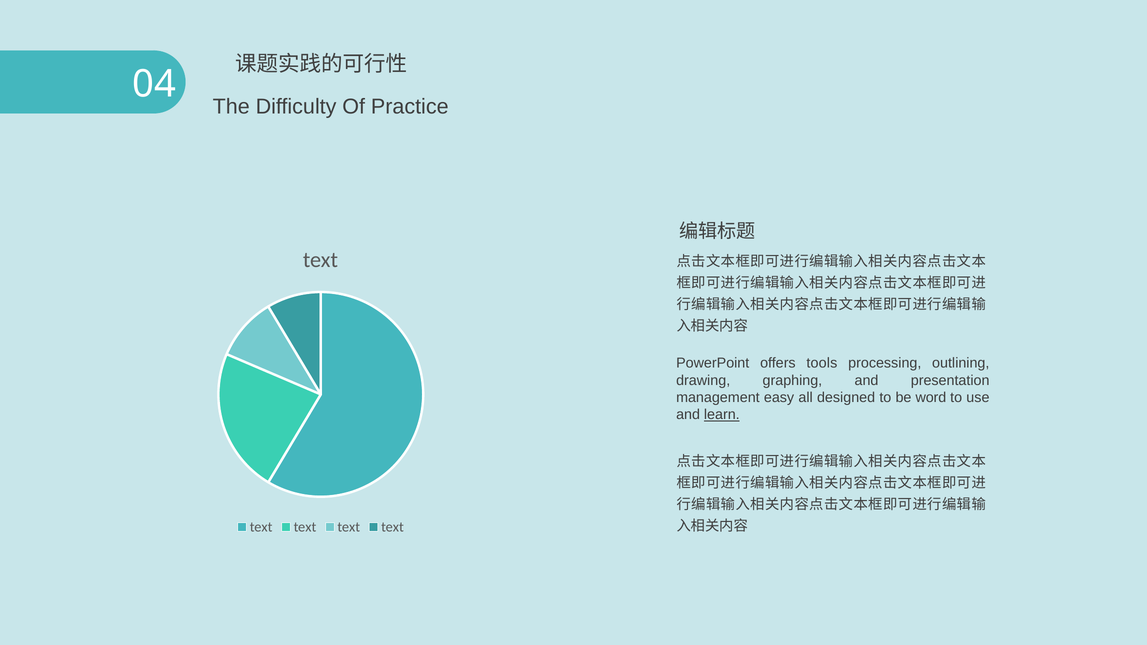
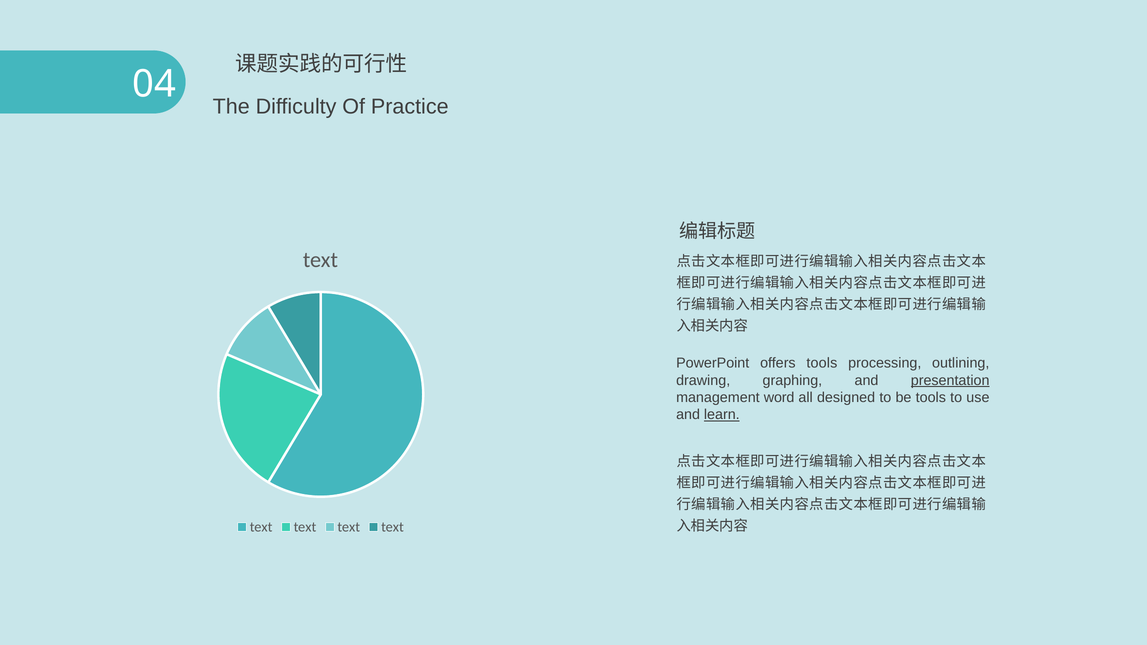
presentation underline: none -> present (950, 380)
easy: easy -> word (779, 398)
be word: word -> tools (931, 398)
